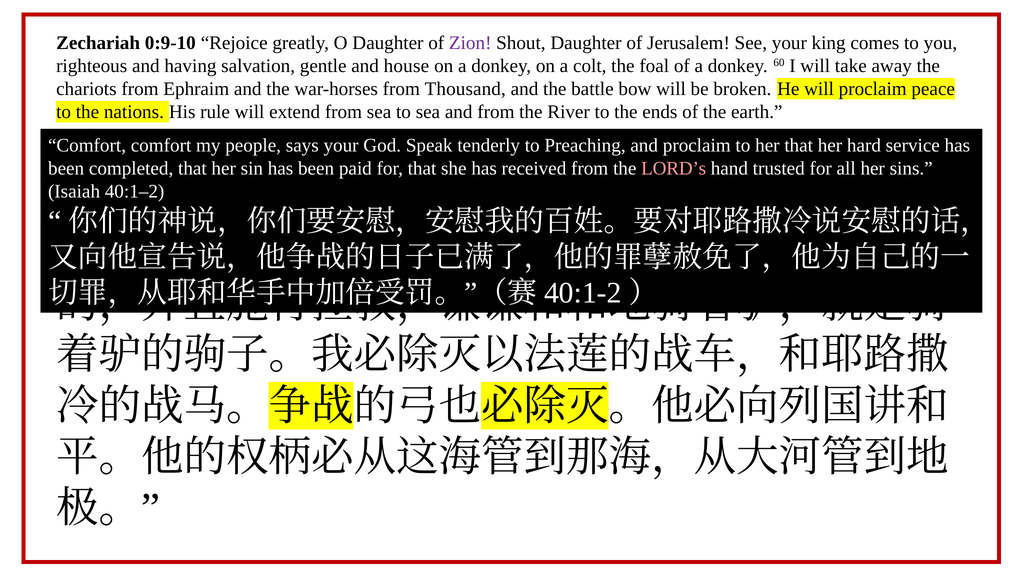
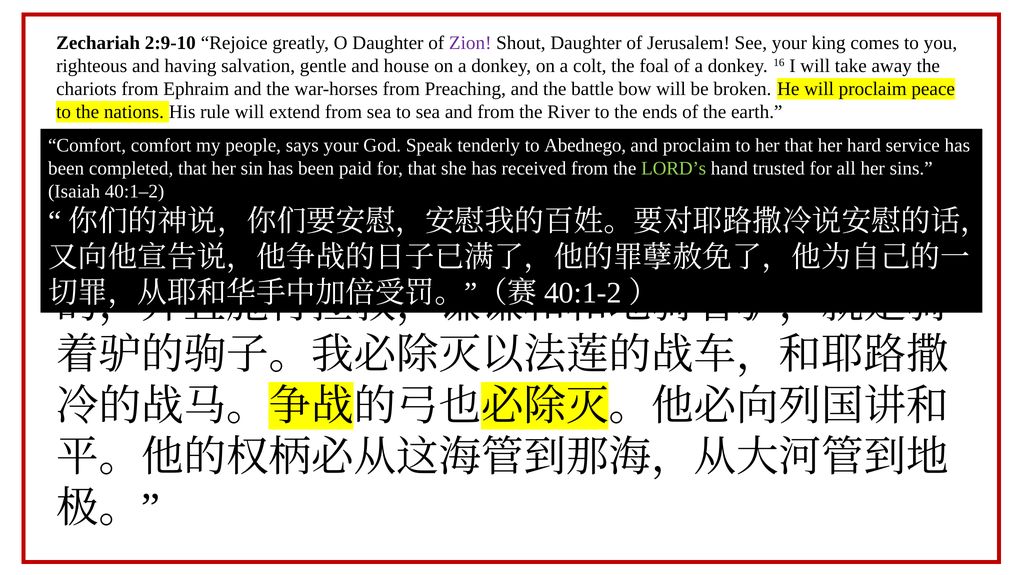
0:9-10: 0:9-10 -> 2:9-10 (170, 43)
60: 60 -> 16 (779, 63)
Thousand: Thousand -> Preaching (465, 89)
Preaching: Preaching -> Abednego (585, 145)
LORD’s colour: pink -> light green (674, 168)
